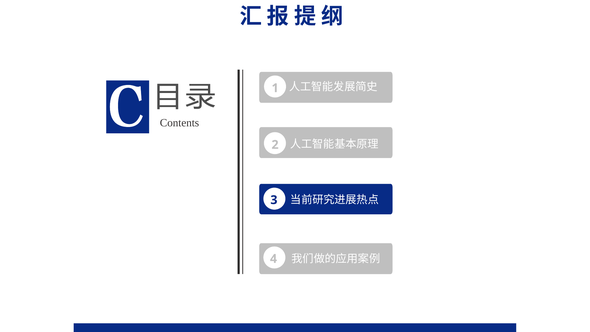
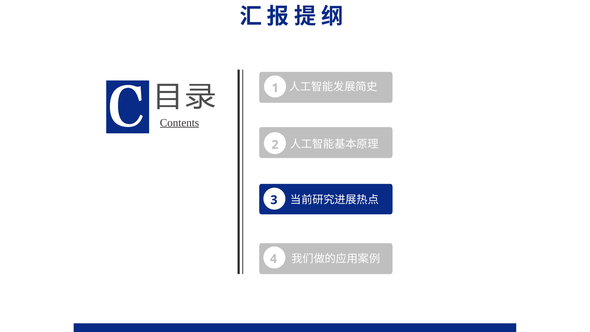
Contents underline: none -> present (180, 123)
